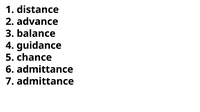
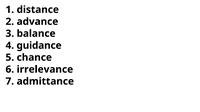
admittance: admittance -> irrelevance (45, 70)
